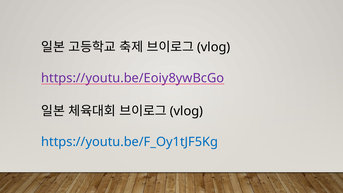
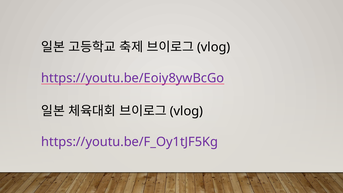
https://youtu.be/F_Oy1tJF5Kg colour: blue -> purple (130, 142)
